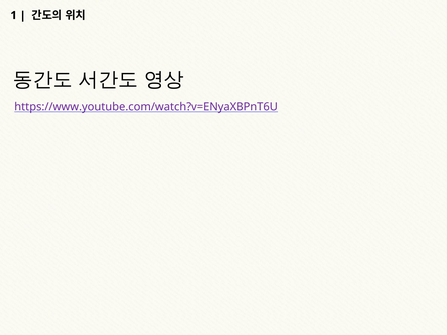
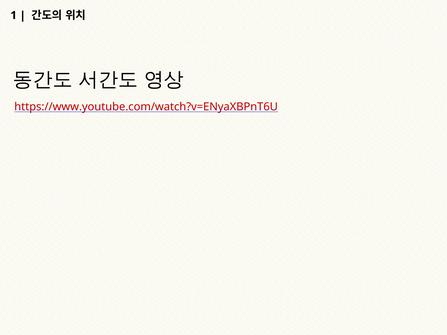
https://www.youtube.com/watch?v=ENyaXBPnT6U colour: purple -> red (146, 107)
